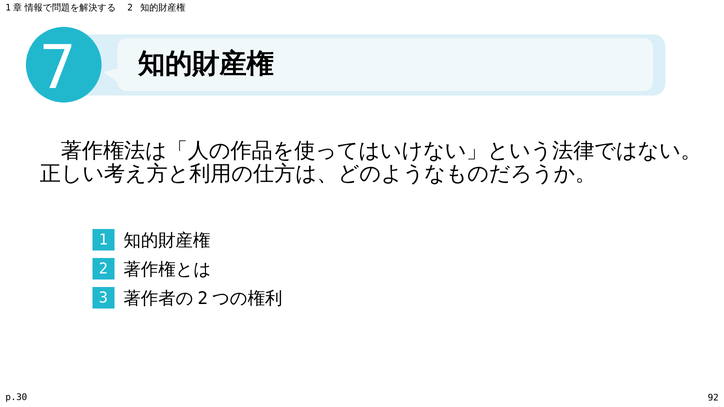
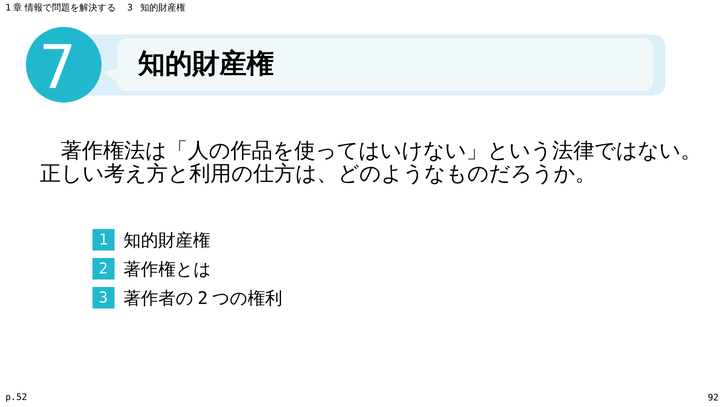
2: 2 -> 3 (130, 8)
p.30: p.30 -> p.52 (16, 397)
